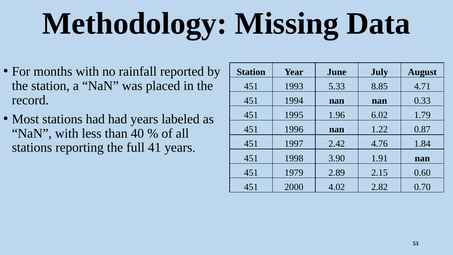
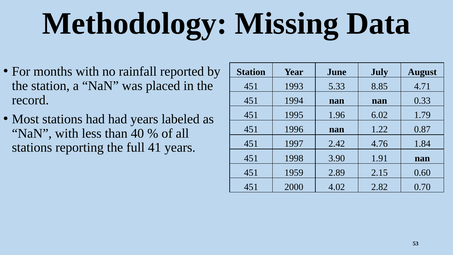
1979: 1979 -> 1959 (294, 173)
